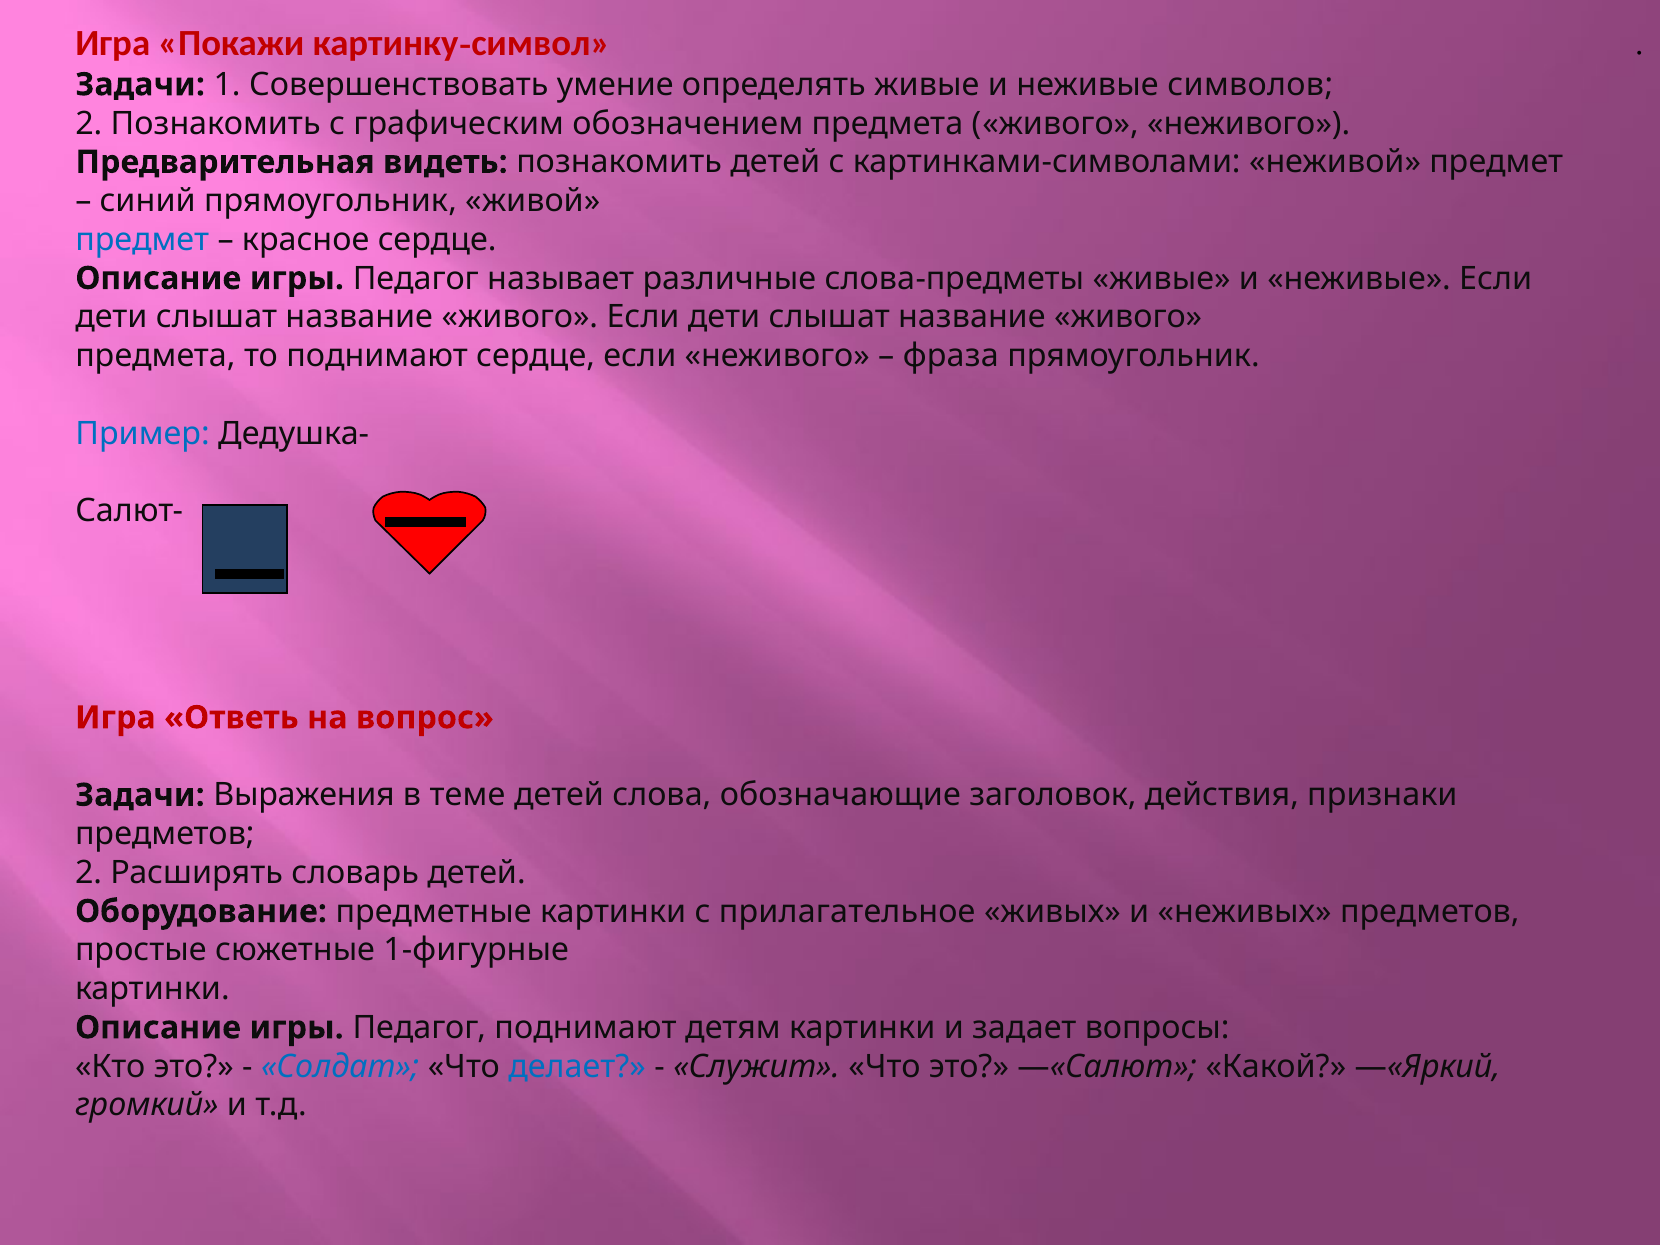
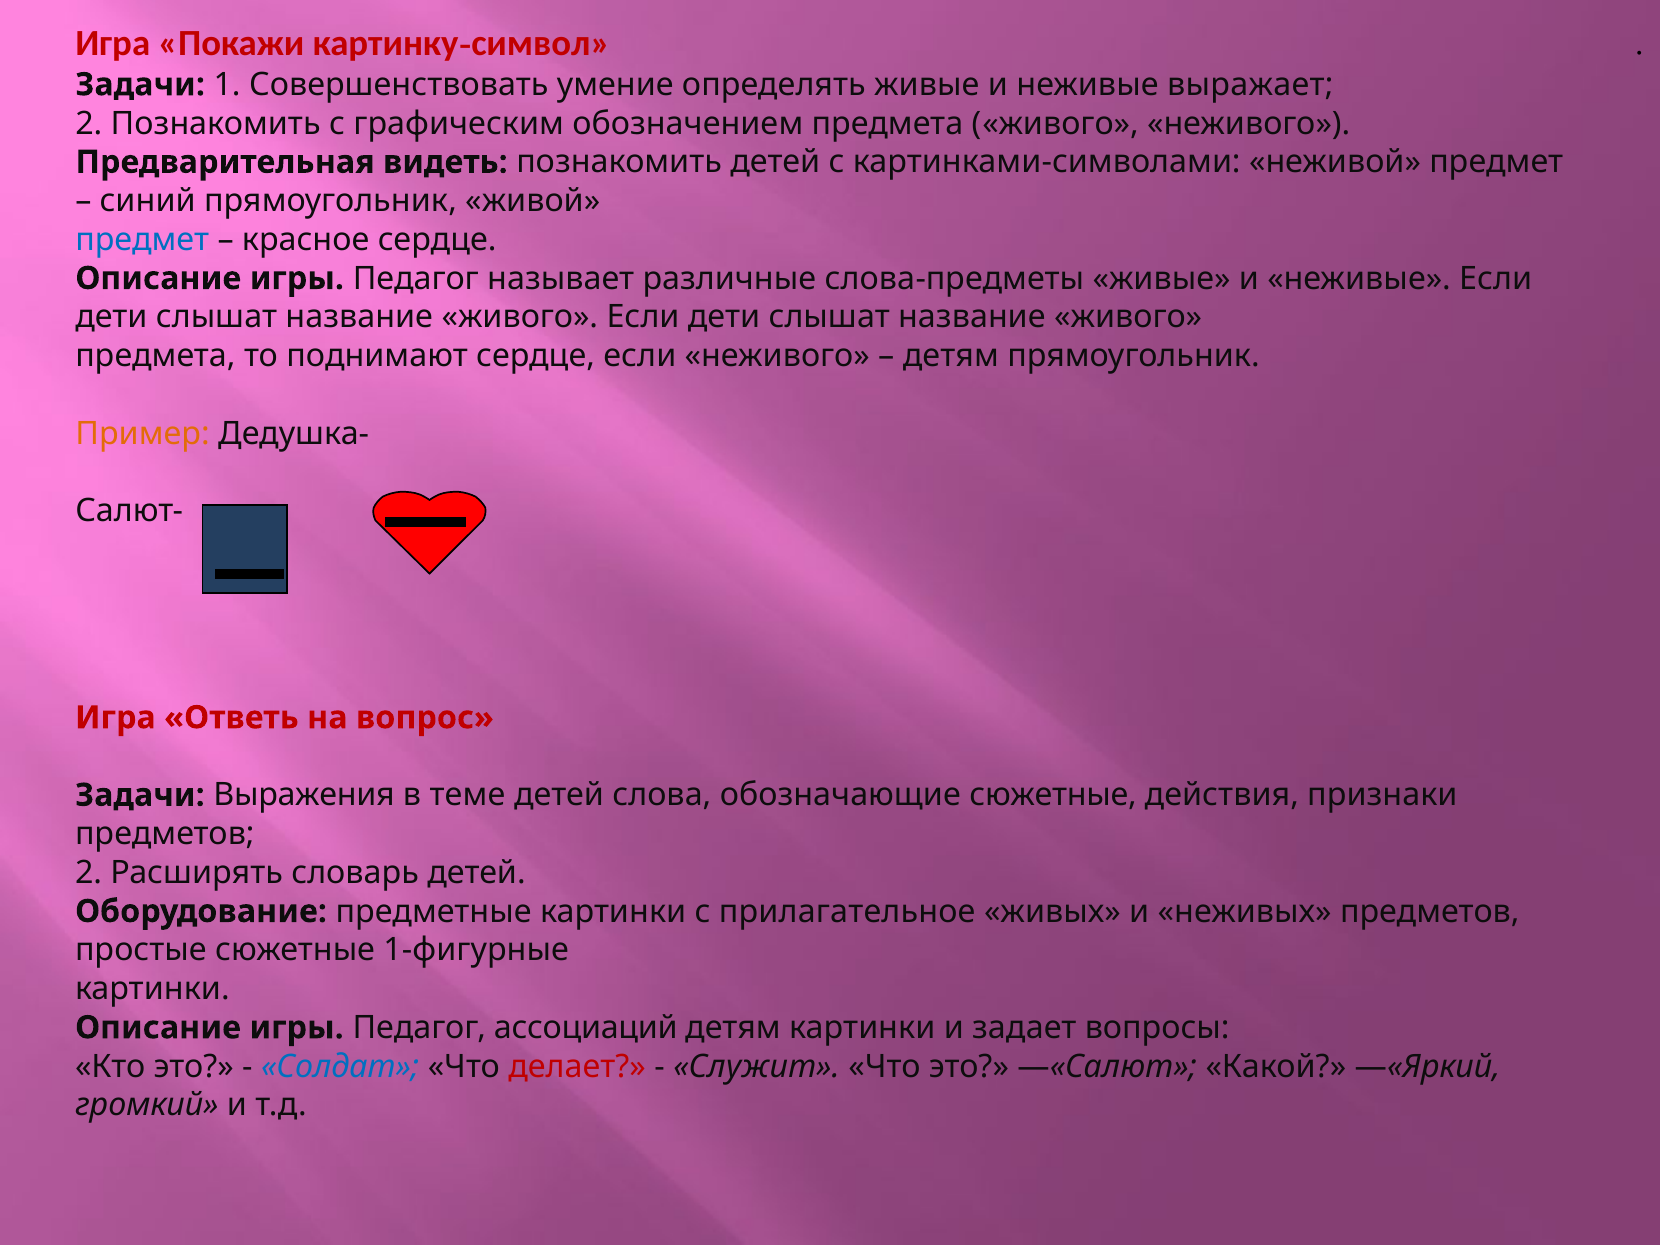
символов: символов -> выражает (1250, 85)
фраза: фраза -> детям (951, 356)
Пример colour: blue -> orange (143, 433)
обозначающие заголовок: заголовок -> сюжетные (1053, 795)
Педагог поднимают: поднимают -> ассоциаций (586, 1028)
делает colour: blue -> red (577, 1066)
